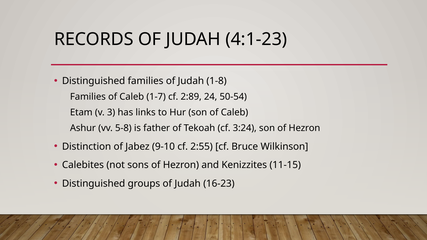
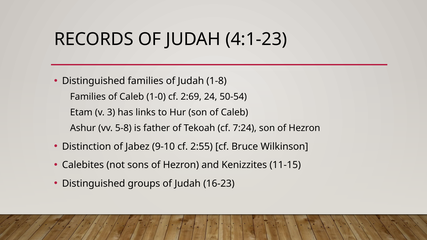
1-7: 1-7 -> 1-0 (156, 97)
2:89: 2:89 -> 2:69 (191, 97)
3:24: 3:24 -> 7:24 (245, 128)
